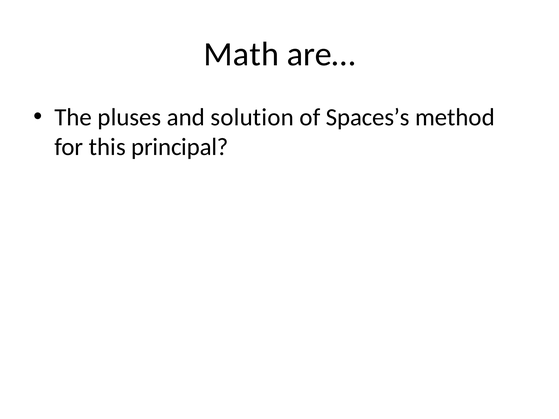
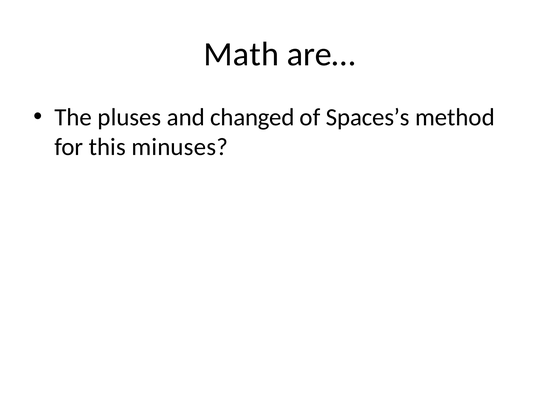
solution: solution -> changed (252, 117)
principal: principal -> minuses (180, 147)
